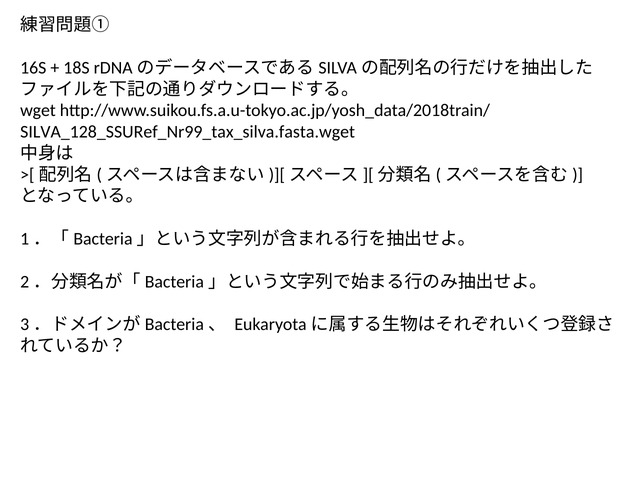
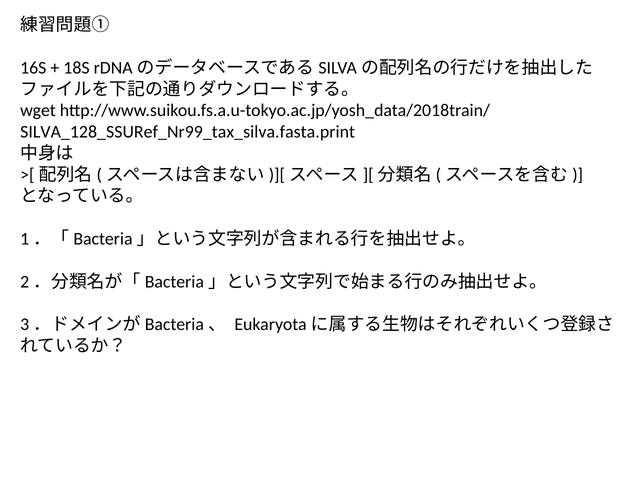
SILVA_128_SSURef_Nr99_tax_silva.fasta.wget: SILVA_128_SSURef_Nr99_tax_silva.fasta.wget -> SILVA_128_SSURef_Nr99_tax_silva.fasta.print (188, 132)
